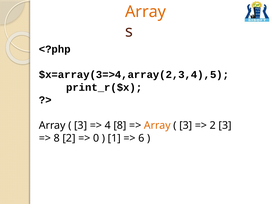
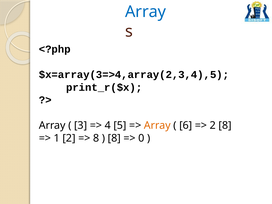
Array colour: orange -> blue (146, 12)
4 8: 8 -> 5 (120, 125)
3: 3 -> 6 (186, 125)
2 3: 3 -> 8 (225, 125)
8: 8 -> 1 (57, 138)
0: 0 -> 8 (96, 138)
1: 1 -> 8 (114, 138)
6: 6 -> 0 (141, 138)
